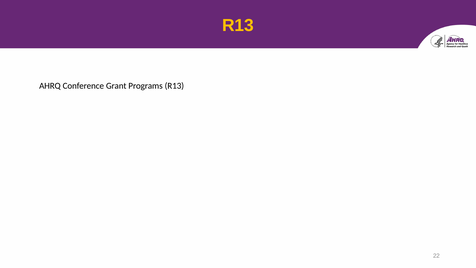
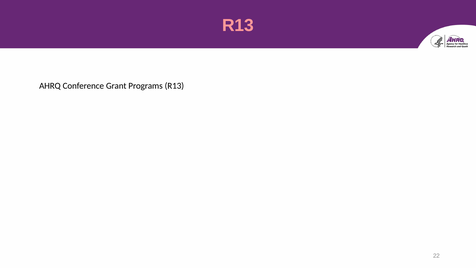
R13 colour: yellow -> pink (238, 25)
